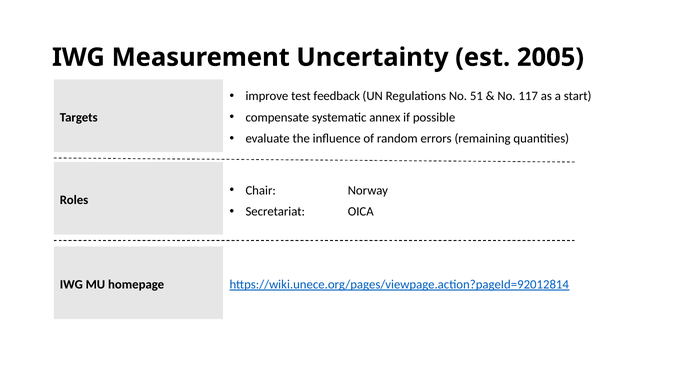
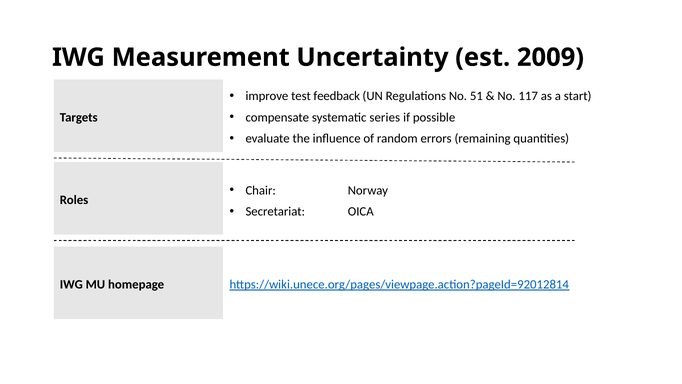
2005: 2005 -> 2009 (550, 57)
annex: annex -> series (385, 117)
